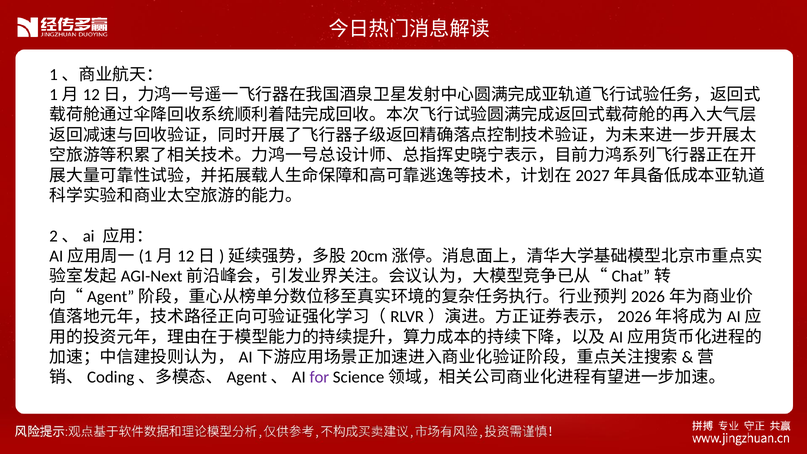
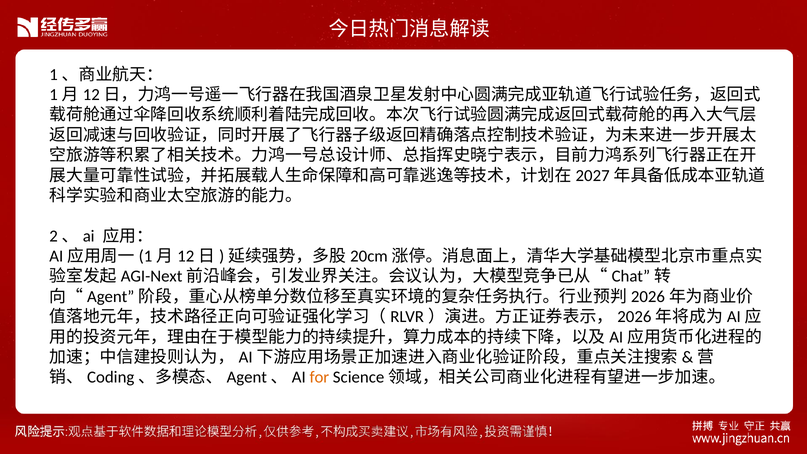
for colour: purple -> orange (319, 377)
